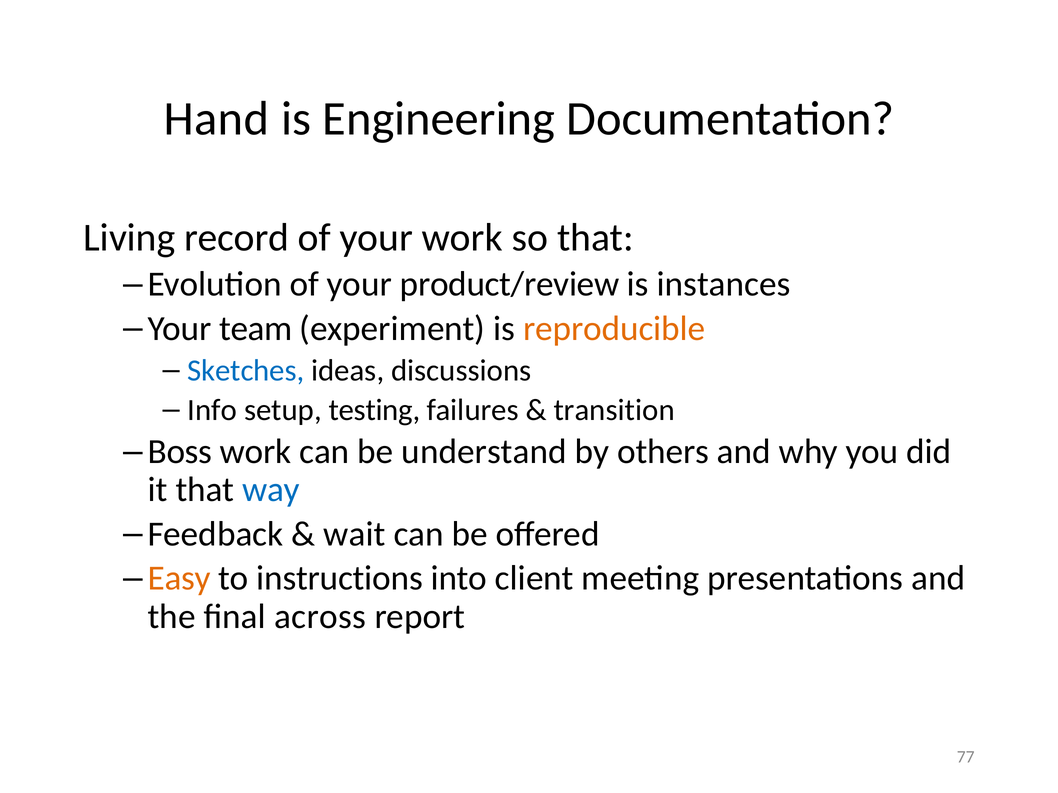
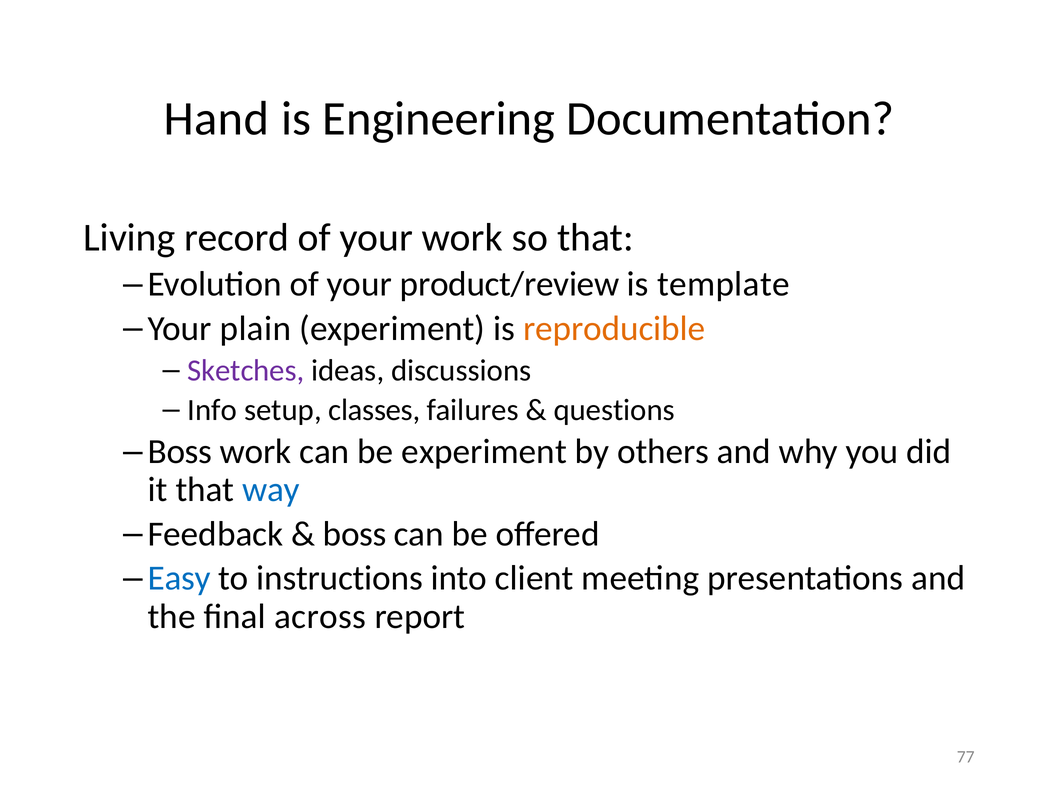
instances: instances -> template (723, 284)
team: team -> plain (255, 329)
Sketches colour: blue -> purple (246, 371)
testing: testing -> classes (374, 410)
transition: transition -> questions (614, 410)
be understand: understand -> experiment (484, 452)
wait: wait -> boss (355, 534)
Easy colour: orange -> blue (179, 579)
